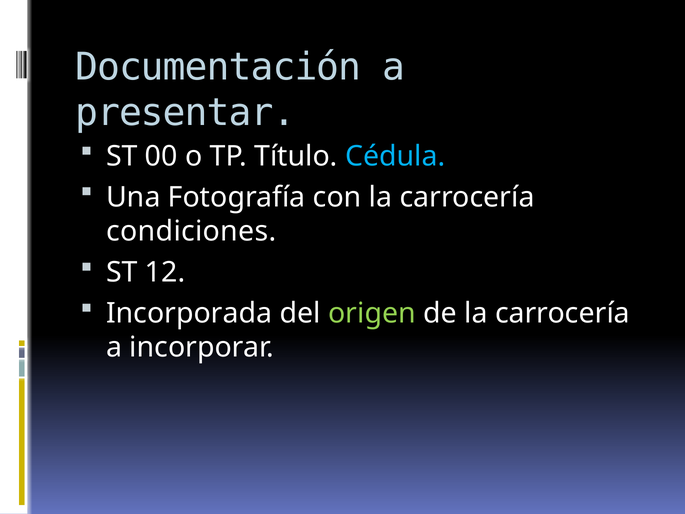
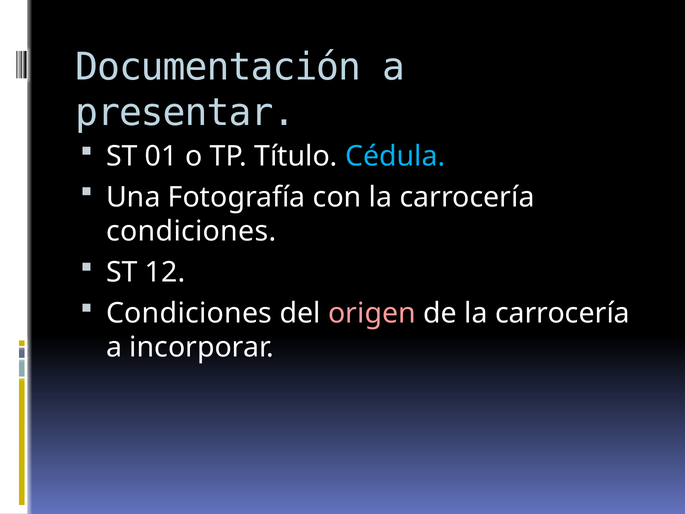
00: 00 -> 01 (161, 156)
Incorporada: Incorporada -> Condiciones (189, 313)
origen colour: light green -> pink (372, 313)
